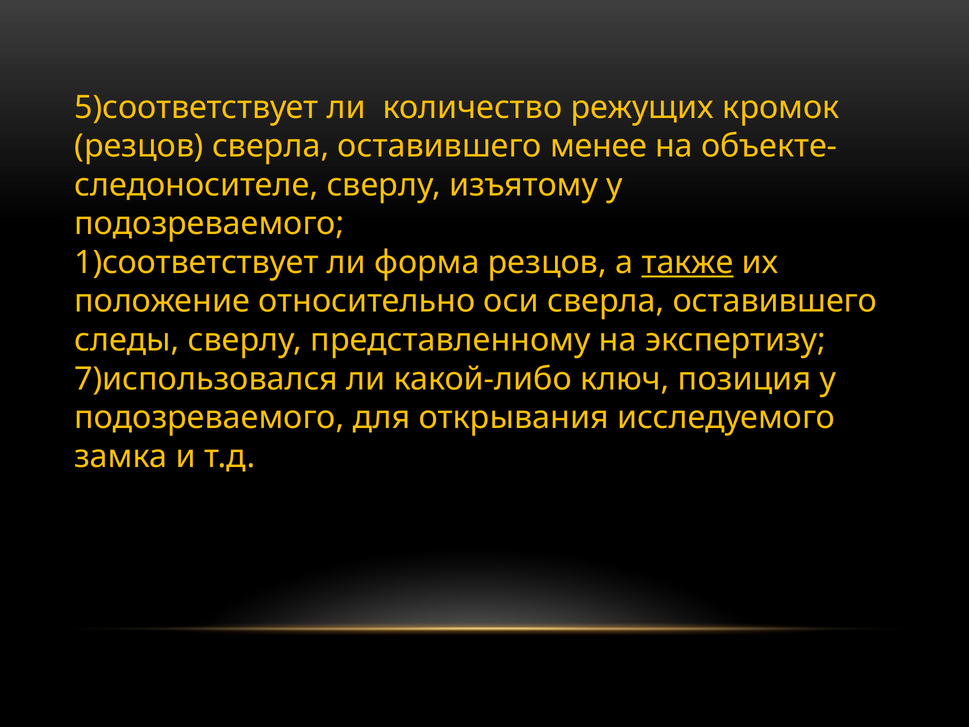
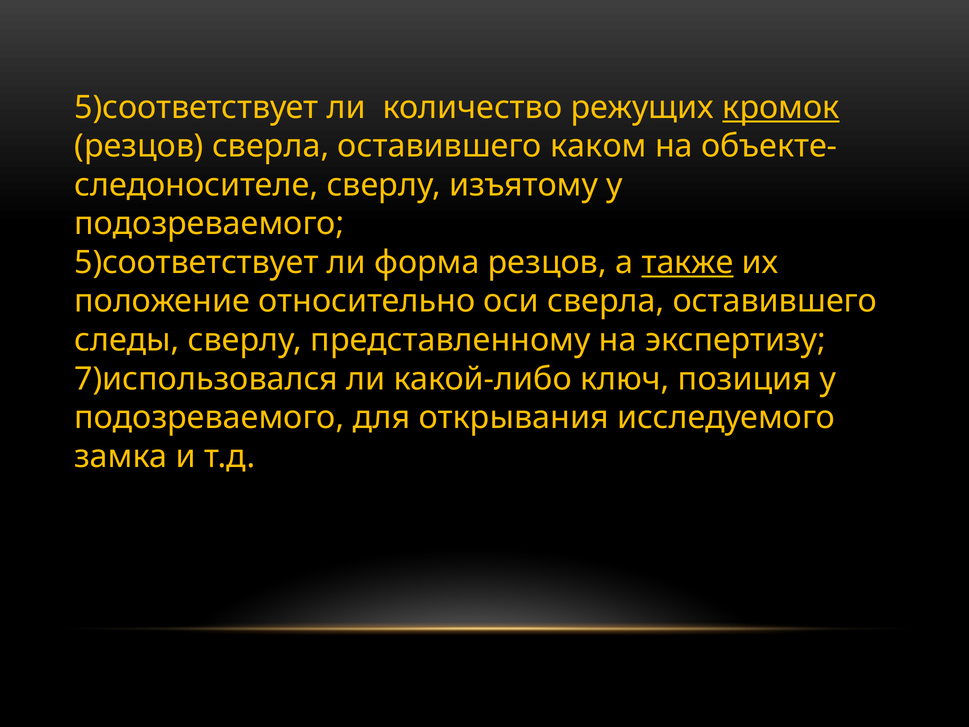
кромок underline: none -> present (781, 107)
менее: менее -> каком (598, 146)
1)соответствует: 1)соответствует -> 5)соответствует (196, 262)
